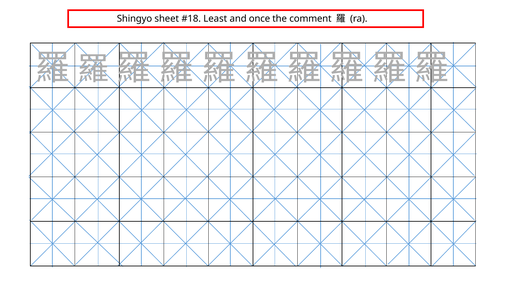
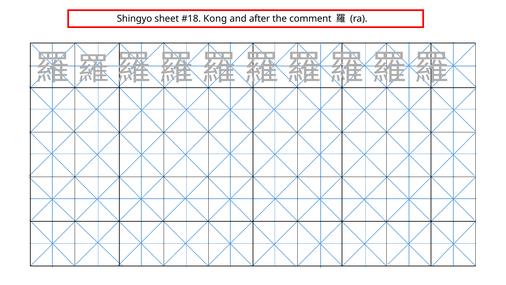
Least: Least -> Kong (215, 19)
once: once -> after (260, 19)
